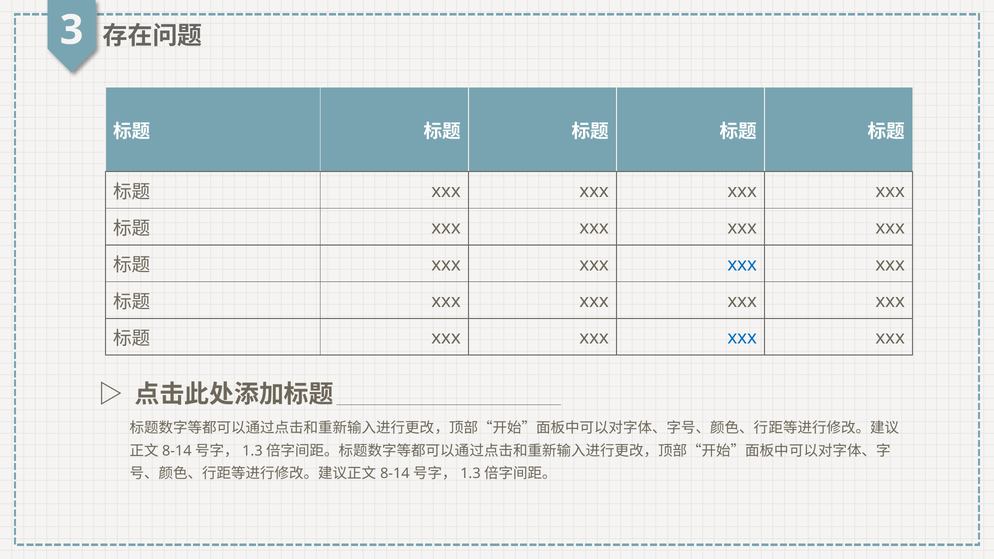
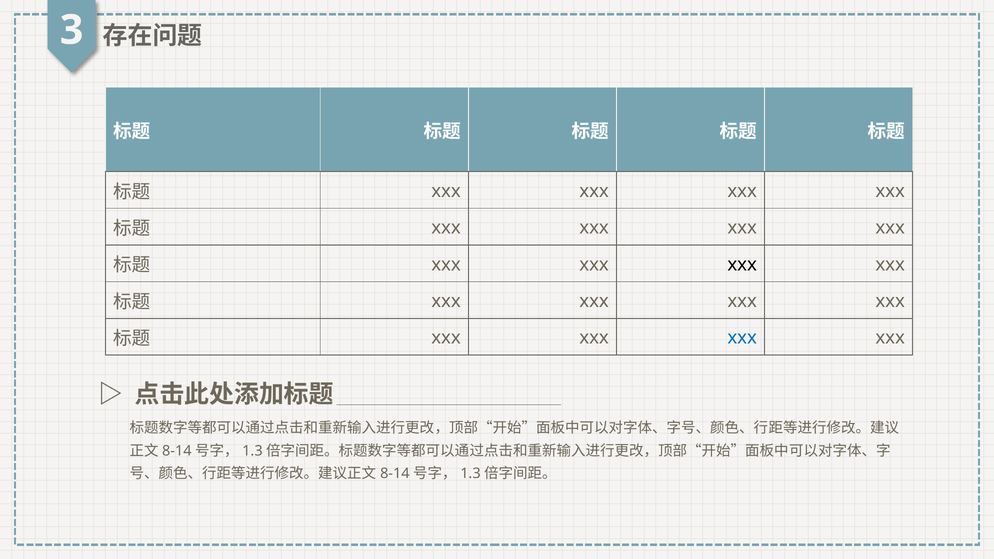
xxx colour: blue -> black (742, 264)
